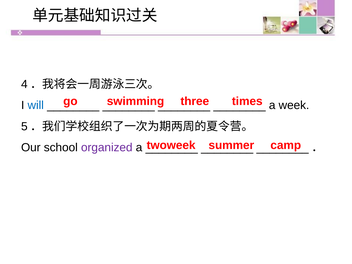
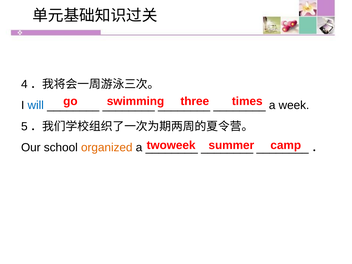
organized colour: purple -> orange (107, 148)
